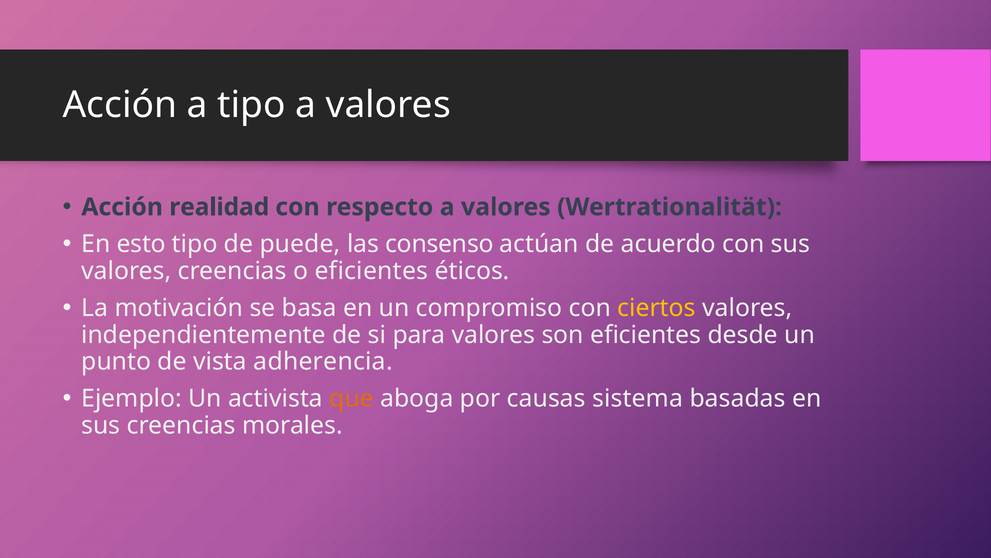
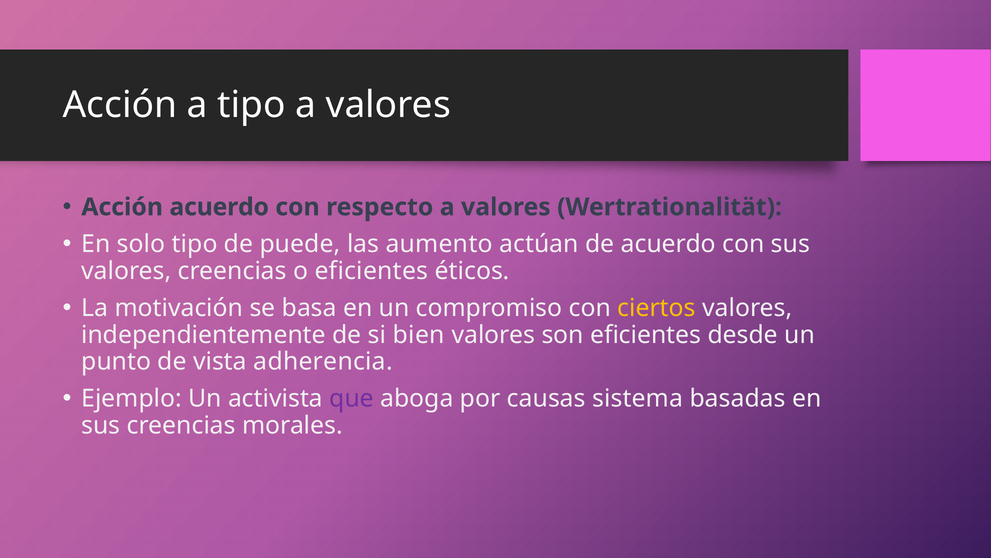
Acción realidad: realidad -> acuerdo (219, 207)
esto: esto -> solo (141, 244)
consenso: consenso -> aumento (439, 244)
para: para -> bien (419, 335)
que colour: orange -> purple (352, 398)
